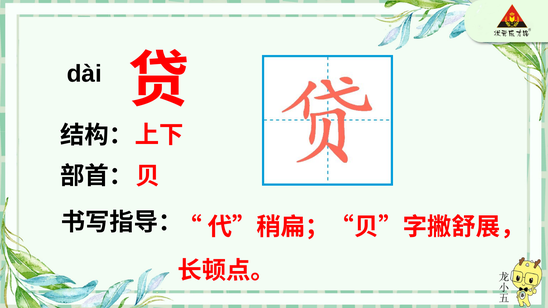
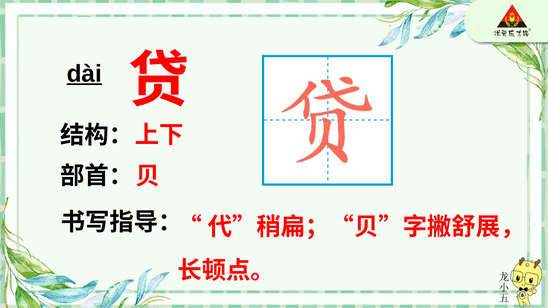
dài underline: none -> present (84, 74)
